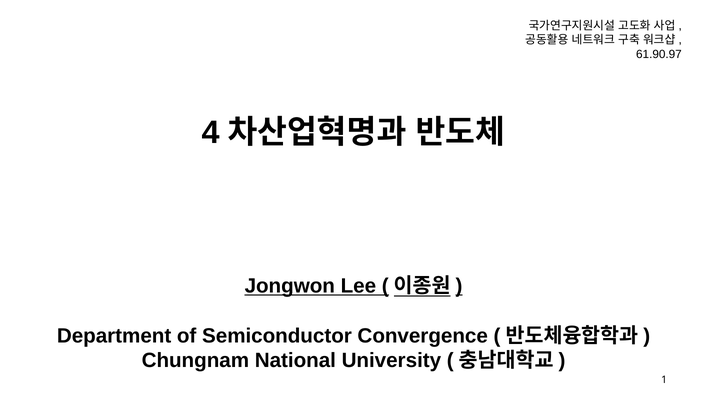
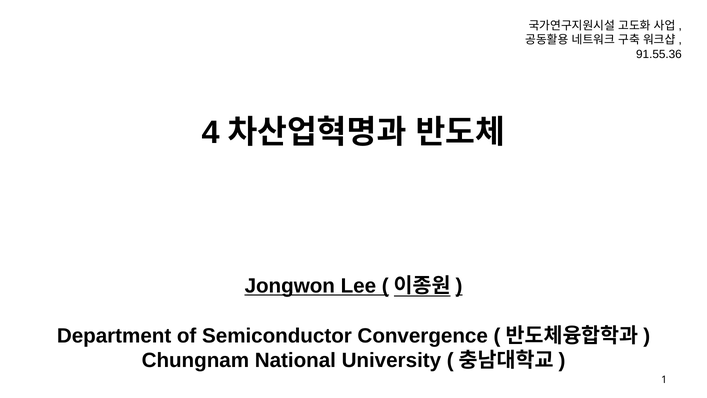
61.90.97: 61.90.97 -> 91.55.36 (659, 54)
